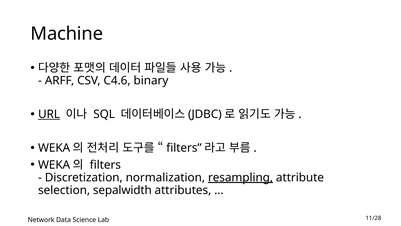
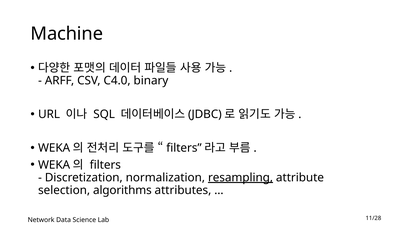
C4.6: C4.6 -> C4.0 (117, 80)
URL underline: present -> none (49, 114)
sepalwidth: sepalwidth -> algorithms (122, 190)
